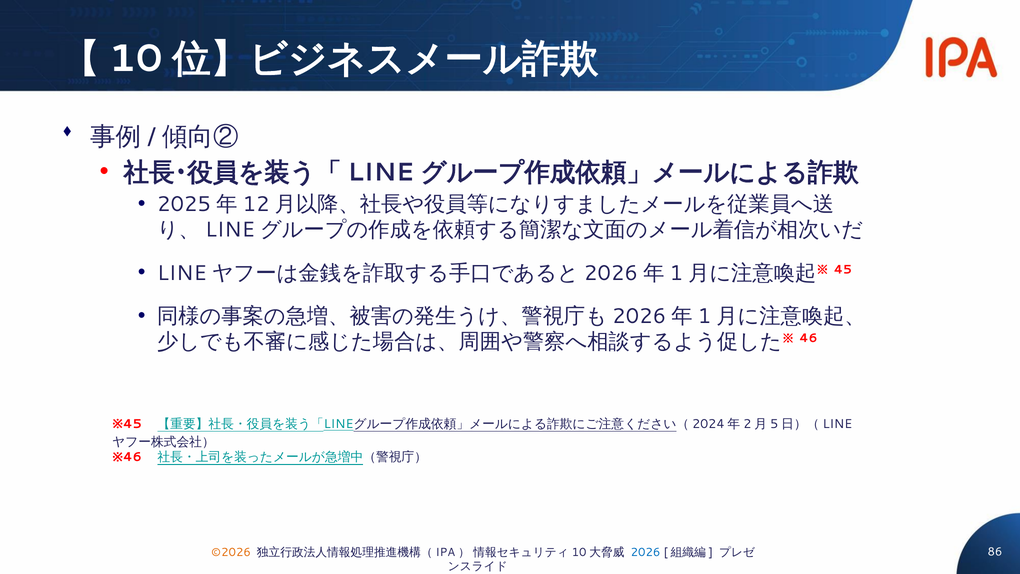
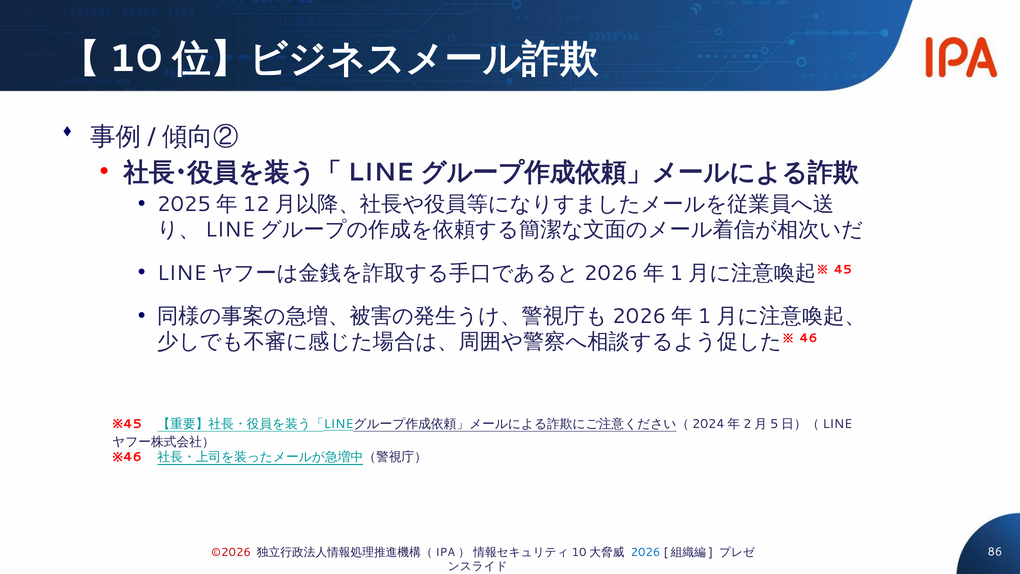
©2026 colour: orange -> red (231, 552)
